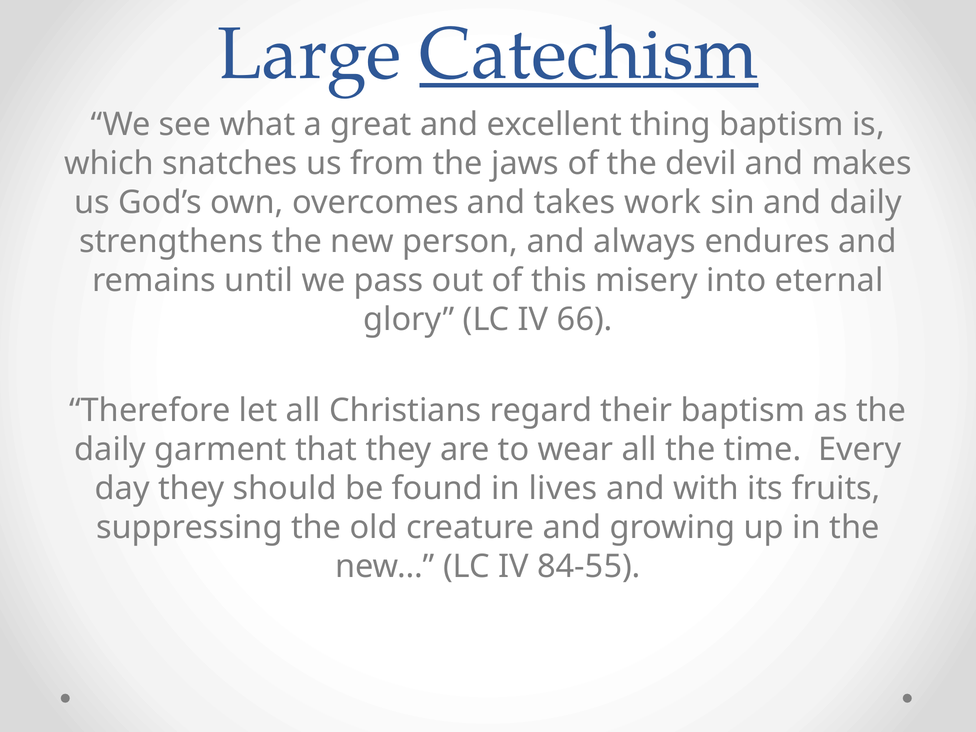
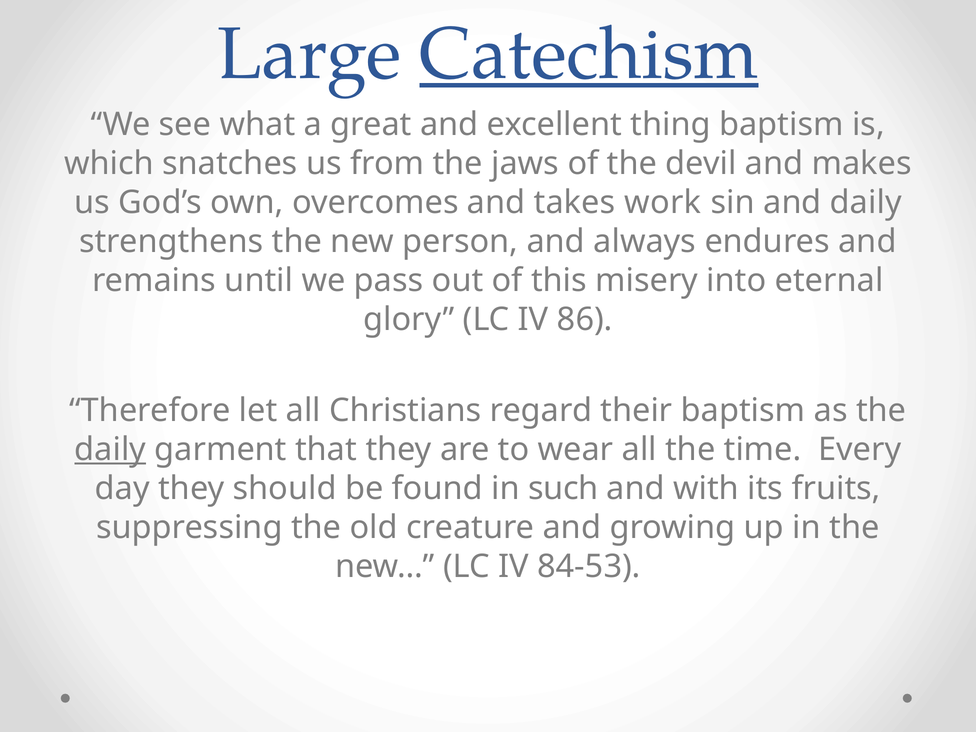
66: 66 -> 86 (585, 319)
daily underline: none -> present (110, 450)
lives: lives -> such (563, 489)
84-55: 84-55 -> 84-53 (589, 567)
